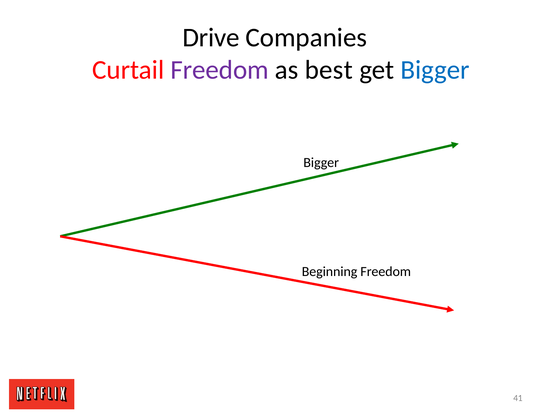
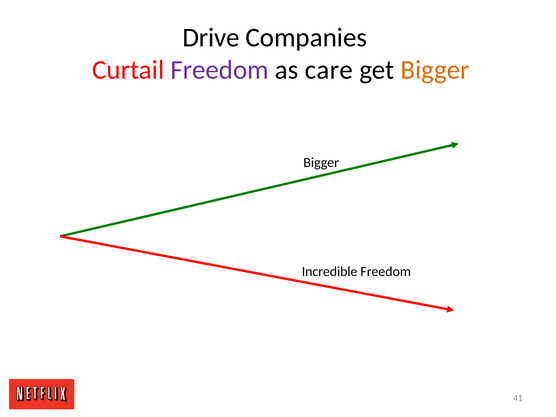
best: best -> care (329, 70)
Bigger colour: blue -> orange (435, 70)
Beginning: Beginning -> Incredible (330, 271)
